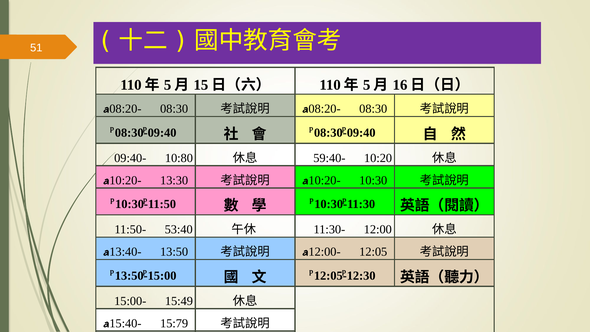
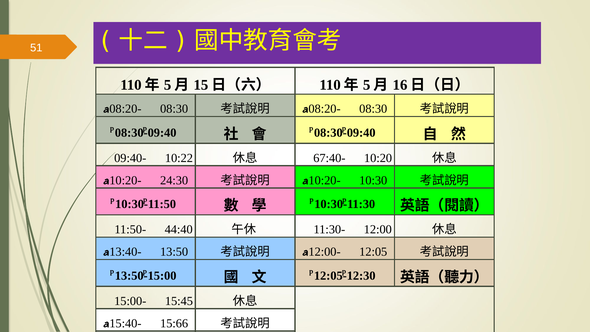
10:80: 10:80 -> 10:22 (179, 158)
59:40-: 59:40- -> 67:40- (329, 158)
13:30: 13:30 -> 24:30 (174, 180)
53:40: 53:40 -> 44:40 (179, 229)
15:49: 15:49 -> 15:45 (179, 301)
15:79: 15:79 -> 15:66 (174, 323)
